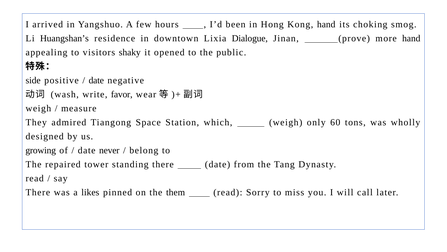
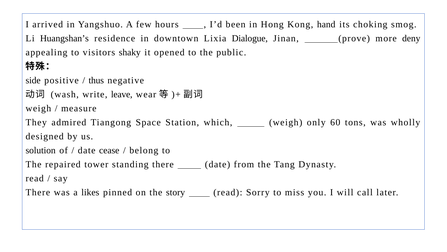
more hand: hand -> deny (411, 38)
date: date -> thus (96, 80)
favor: favor -> leave (122, 94)
growing: growing -> solution (41, 150)
never: never -> cease (109, 150)
them: them -> story (176, 192)
